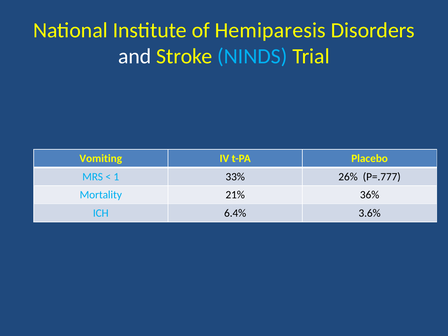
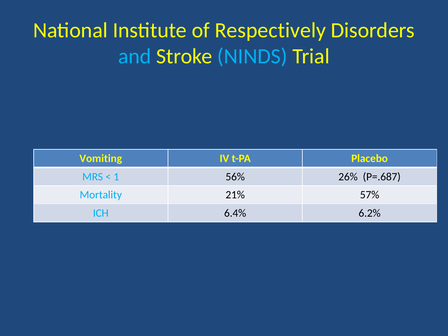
Hemiparesis: Hemiparesis -> Respectively (270, 30)
and colour: white -> light blue (135, 56)
33%: 33% -> 56% (235, 177)
P=.777: P=.777 -> P=.687 (382, 177)
36%: 36% -> 57% (370, 195)
3.6%: 3.6% -> 6.2% (370, 213)
